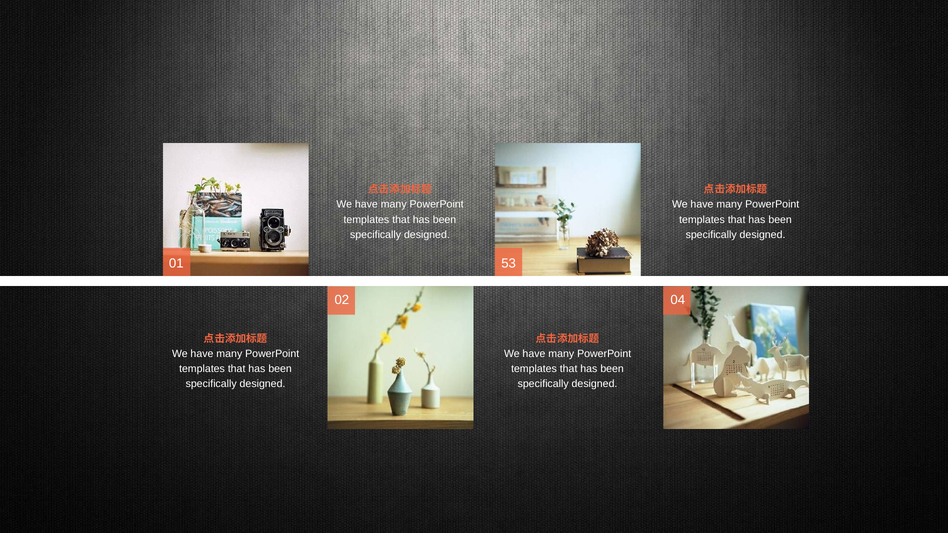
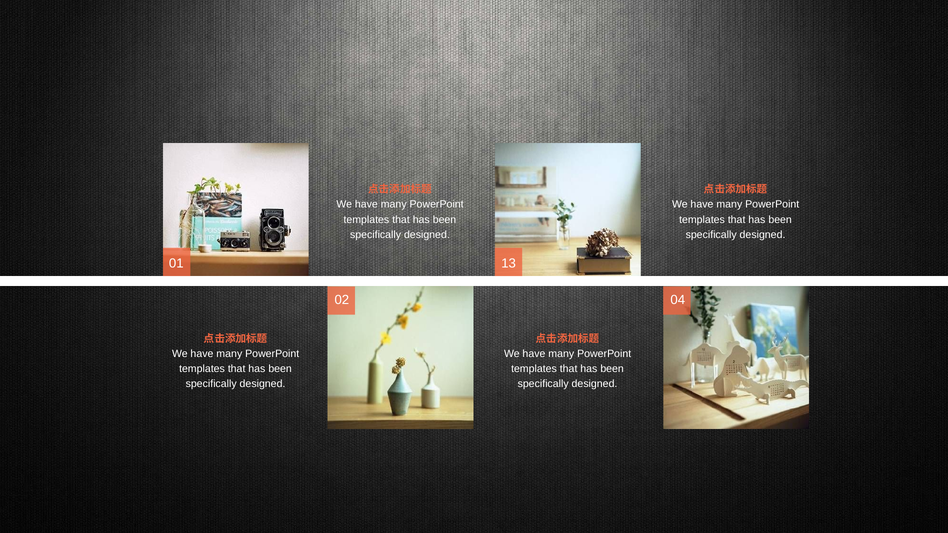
53: 53 -> 13 (509, 263)
